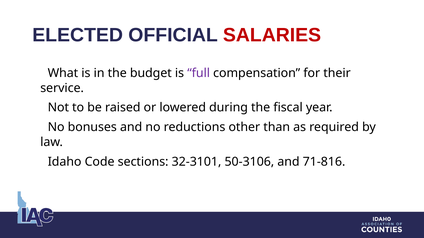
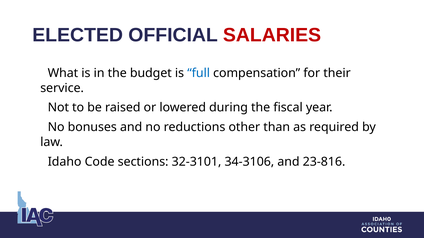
full colour: purple -> blue (199, 73)
50-3106: 50-3106 -> 34-3106 (249, 162)
71-816: 71-816 -> 23-816 (324, 162)
